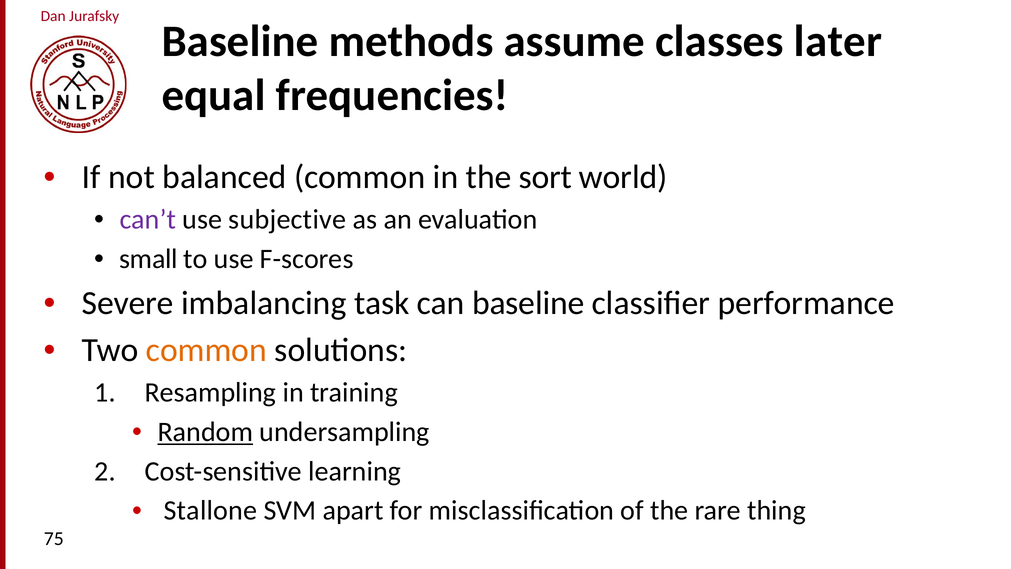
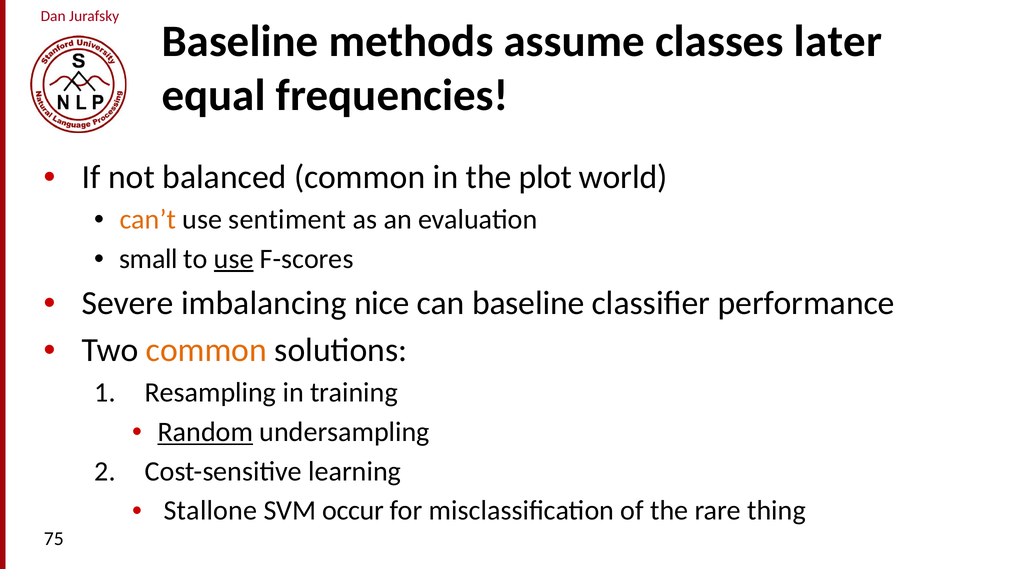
sort: sort -> plot (545, 177)
can’t colour: purple -> orange (148, 219)
subjective: subjective -> sentiment (287, 219)
use underline: none -> present (234, 259)
task: task -> nice (382, 303)
apart: apart -> occur (353, 510)
